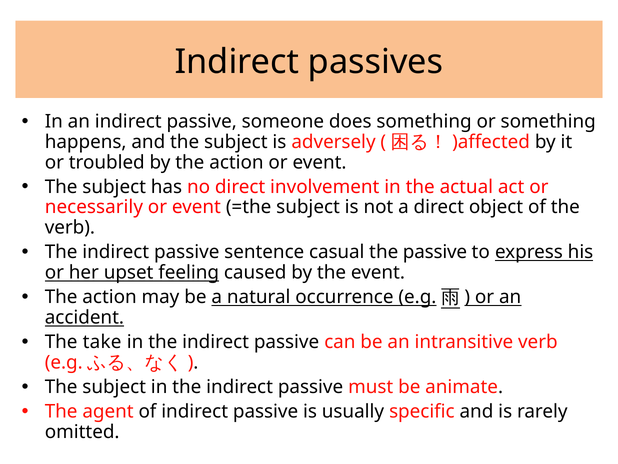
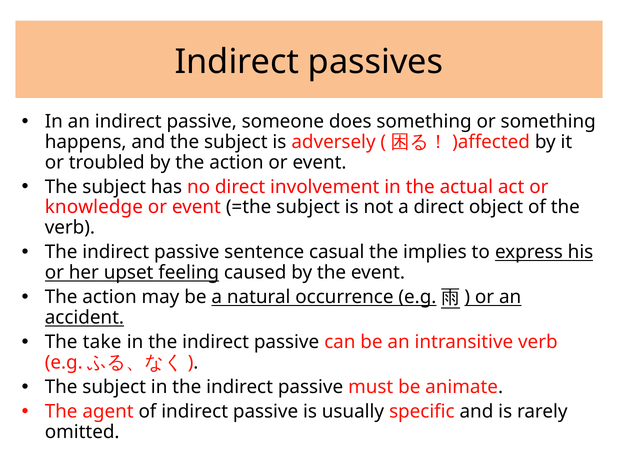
necessarily: necessarily -> knowledge (94, 207)
the passive: passive -> implies (435, 252)
